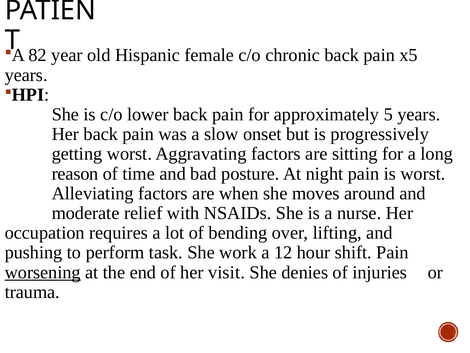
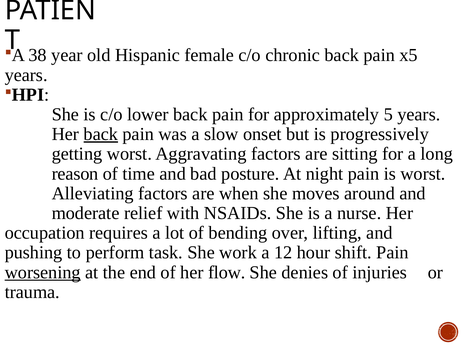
82: 82 -> 38 (38, 55)
back underline: none -> present (101, 134)
visit: visit -> flow (227, 272)
